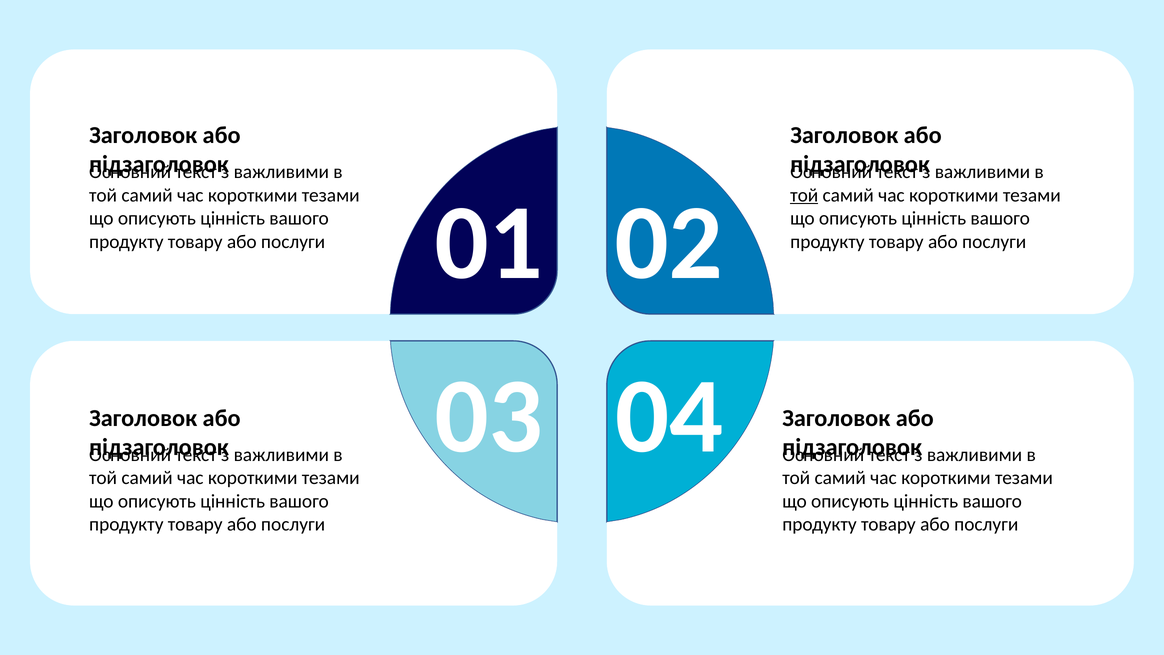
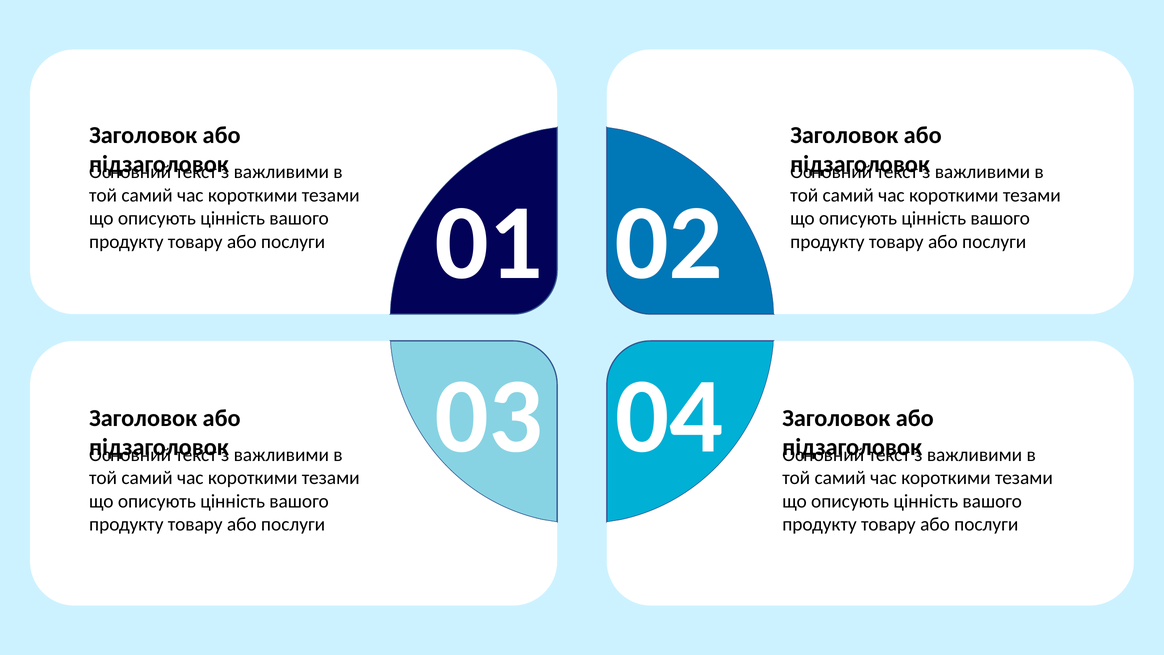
той underline: present -> none (804, 195)
